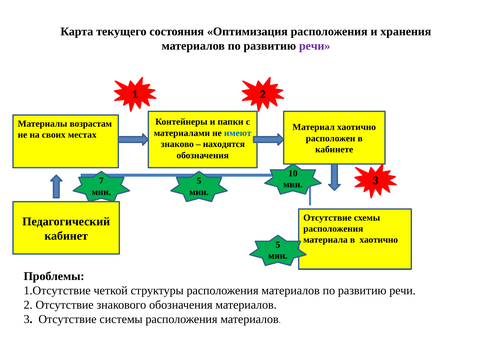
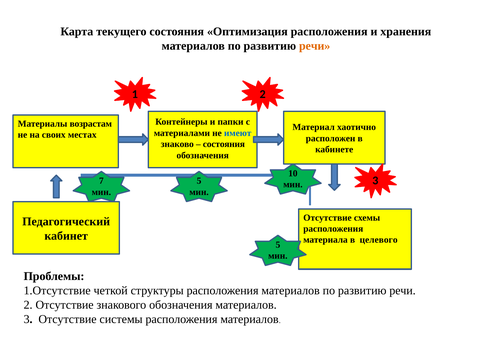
речи colour: purple -> orange (315, 46)
находятся: находятся -> состояния (224, 144)
в хаотично: хаотично -> целевого (379, 240)
